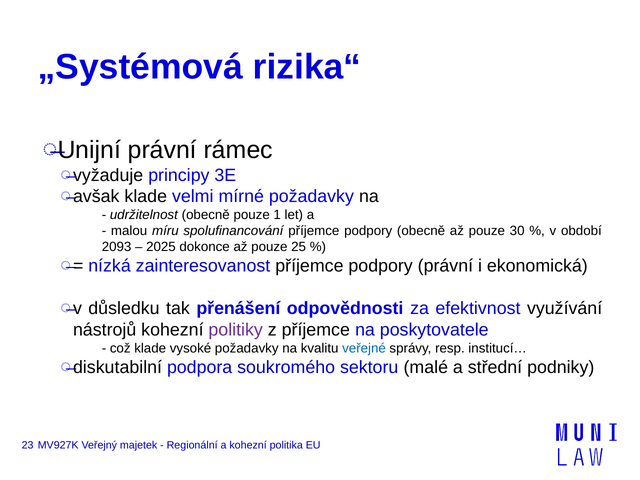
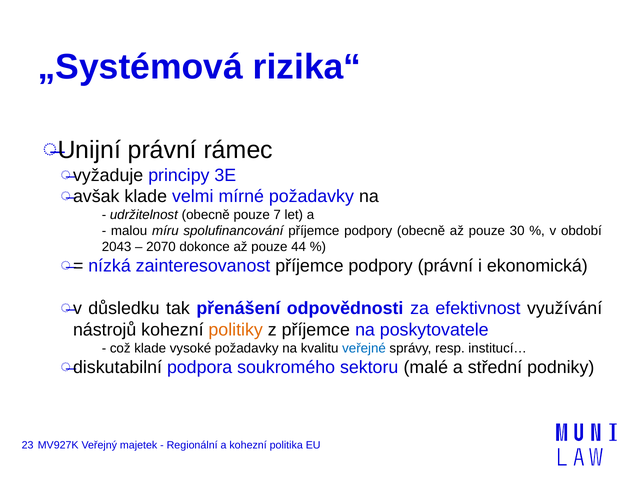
1: 1 -> 7 (277, 215)
2093: 2093 -> 2043 (117, 247)
2025: 2025 -> 2070 (161, 247)
25: 25 -> 44 (299, 247)
politiky colour: purple -> orange (236, 330)
